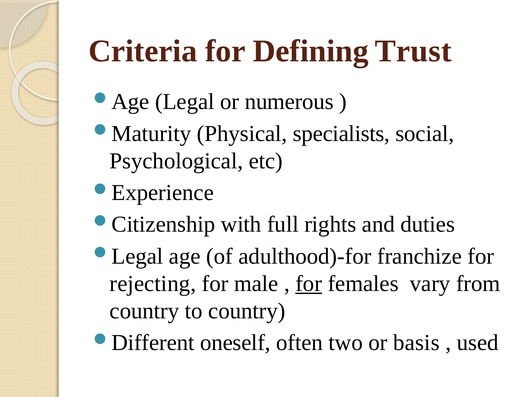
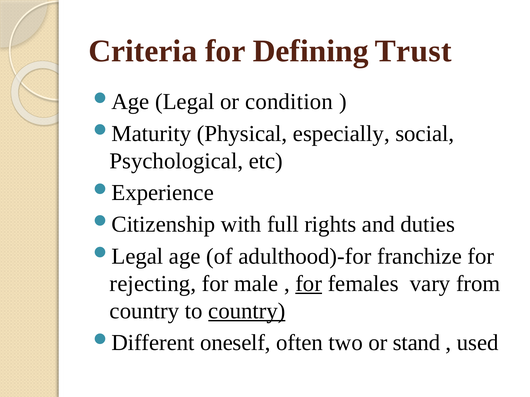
numerous: numerous -> condition (289, 102)
specialists: specialists -> especially (341, 134)
country underline: none -> present (247, 311)
basis: basis -> stand (417, 343)
